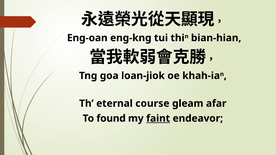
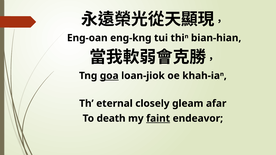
goa underline: none -> present (109, 76)
course: course -> closely (152, 104)
found: found -> death (111, 119)
